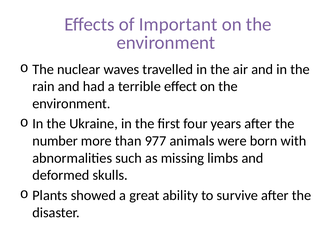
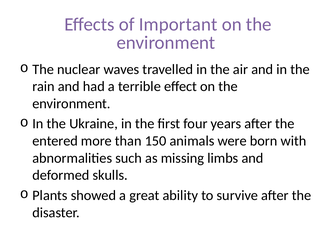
number: number -> entered (55, 141)
977: 977 -> 150 (156, 141)
